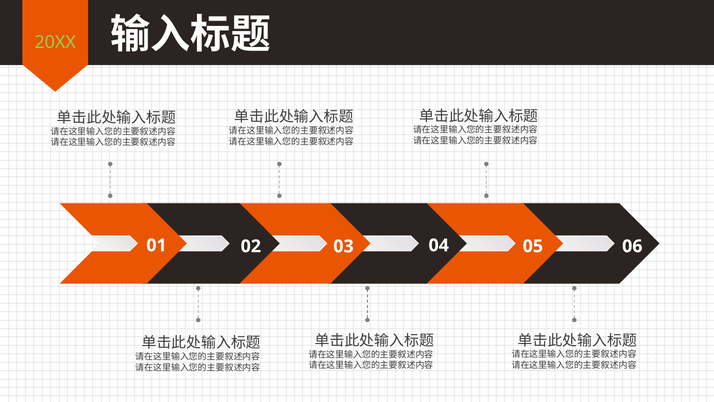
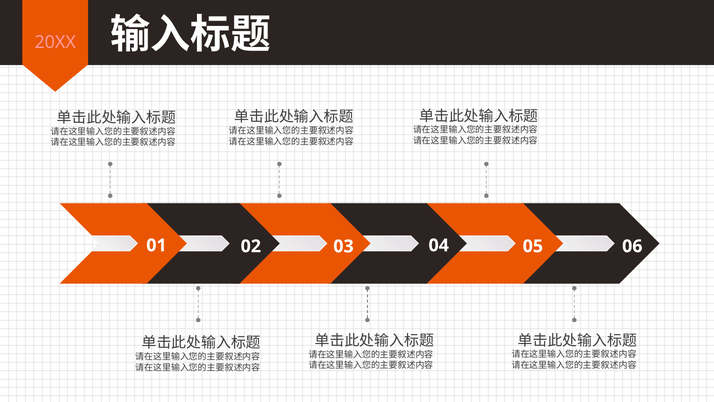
20XX colour: light green -> pink (55, 42)
